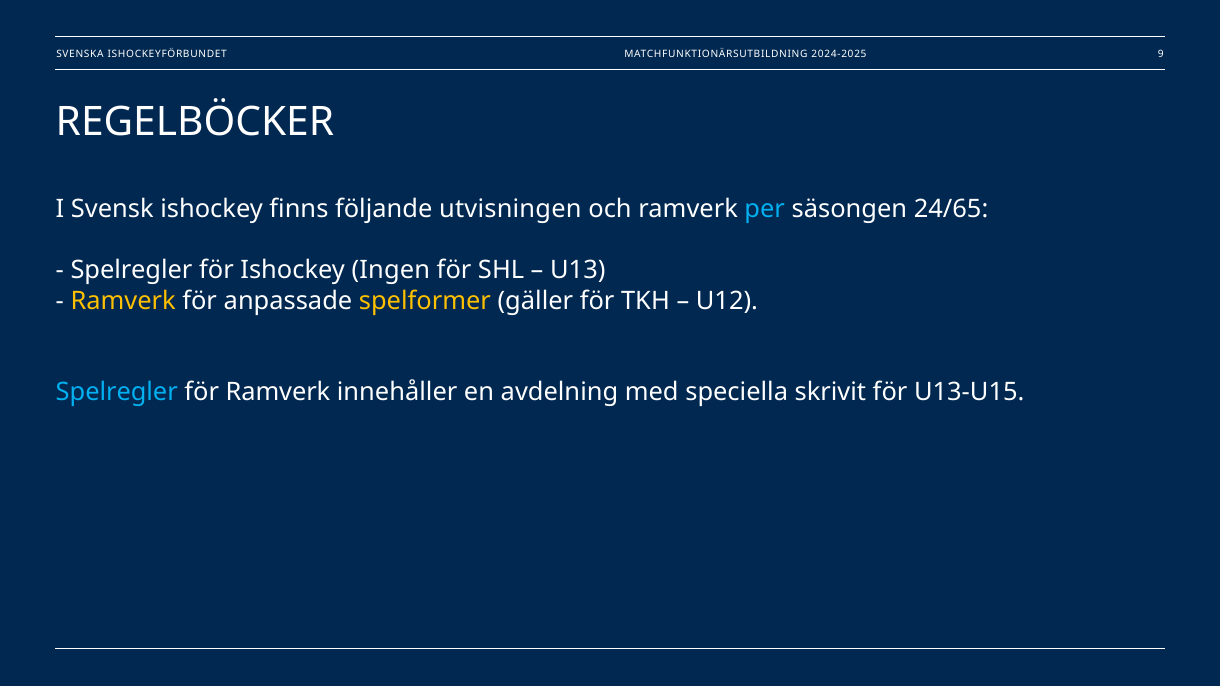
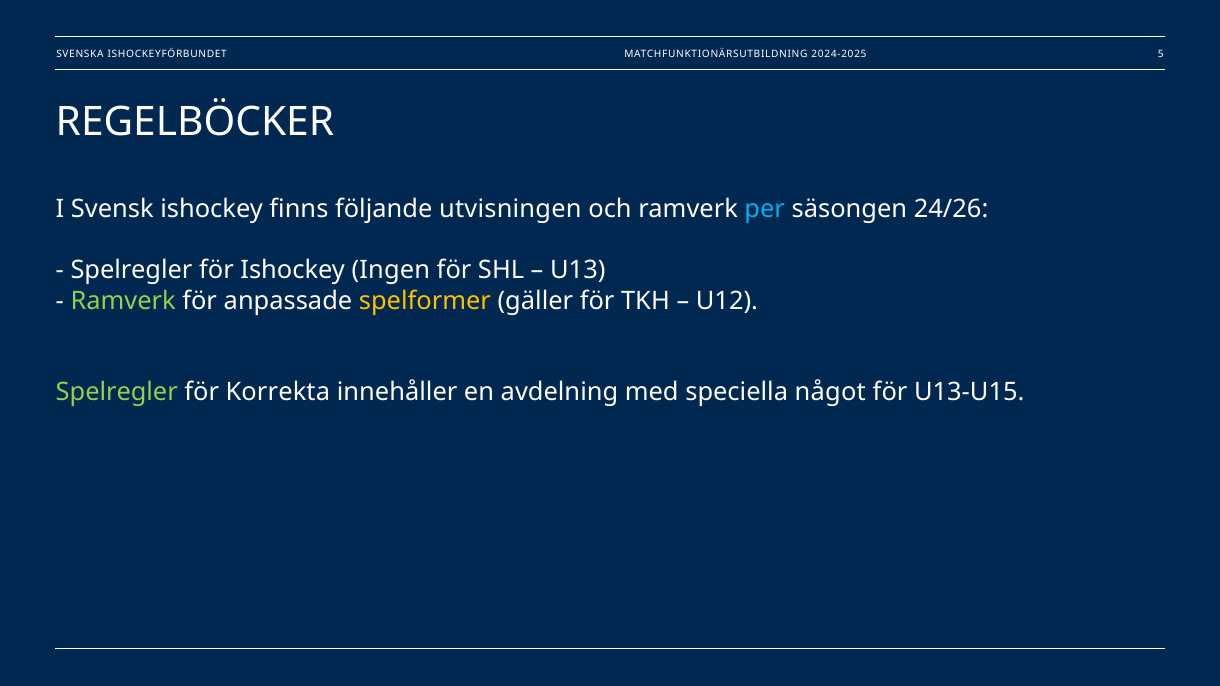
9: 9 -> 5 (1161, 54)
24/65: 24/65 -> 24/26 (951, 209)
Ramverk colour: yellow -> light green (123, 301)
Spelregler colour: light blue -> light green (117, 392)
för Ramverk: Ramverk -> Korrekta (278, 392)
skrivit: skrivit -> något (830, 392)
